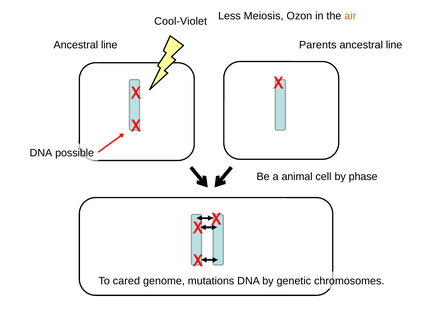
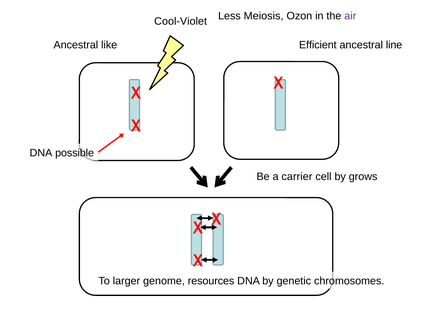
air colour: orange -> purple (350, 16)
line: line -> like (109, 45)
Parents: Parents -> Efficient (318, 45)
animal: animal -> carrier (297, 177)
phase: phase -> grows (363, 177)
cared: cared -> larger (126, 282)
mutations: mutations -> resources (211, 282)
